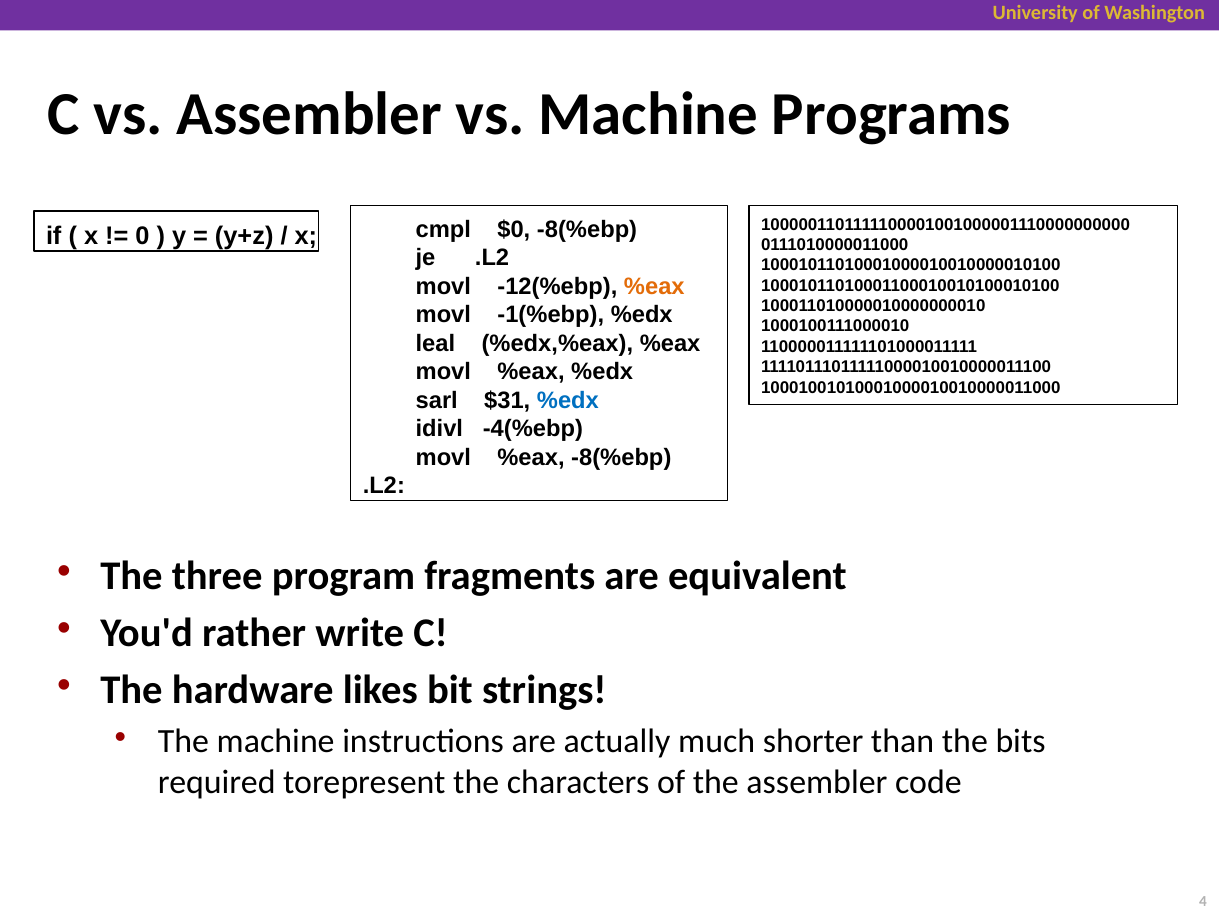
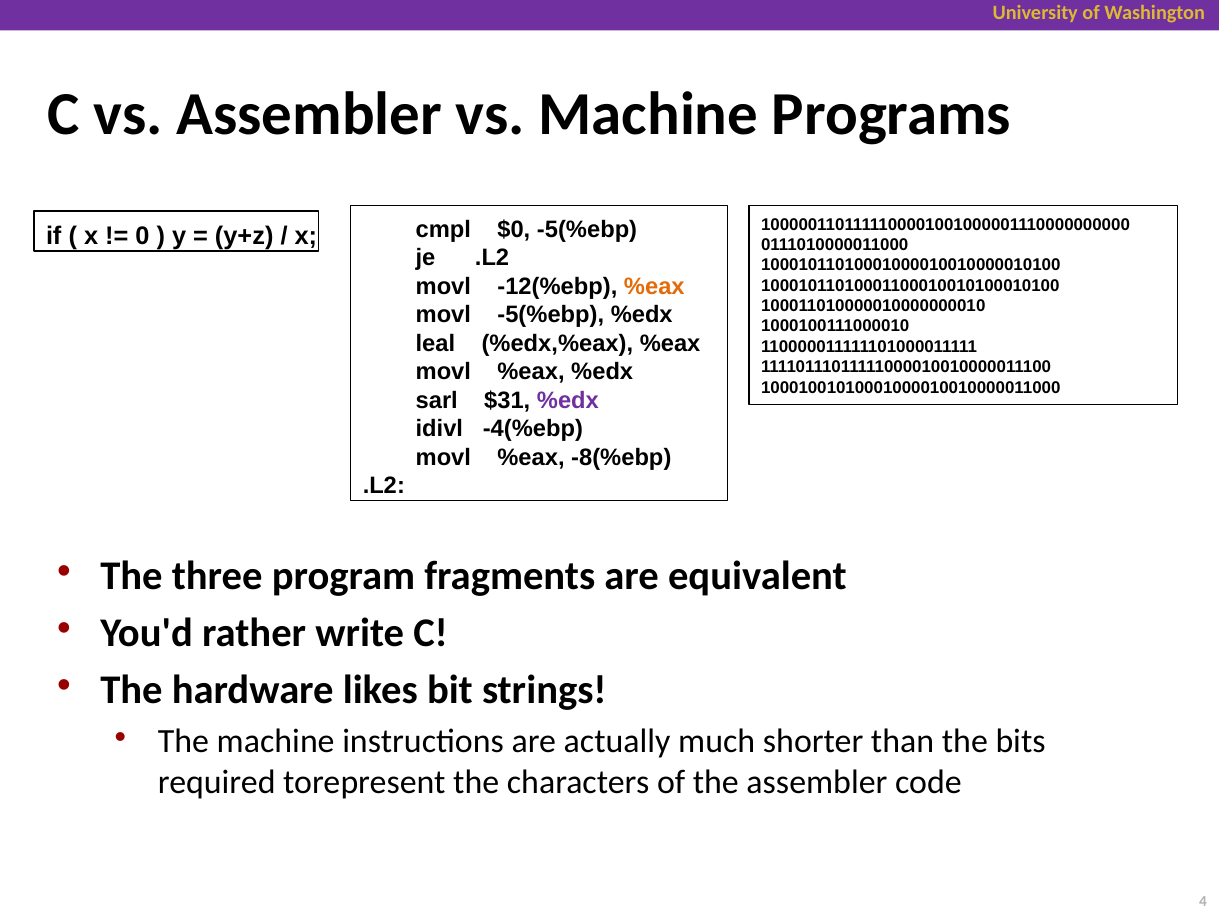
$0 -8(%ebp: -8(%ebp -> -5(%ebp (587, 229)
movl -1(%ebp: -1(%ebp -> -5(%ebp (551, 315)
%edx colour: blue -> purple (568, 400)
